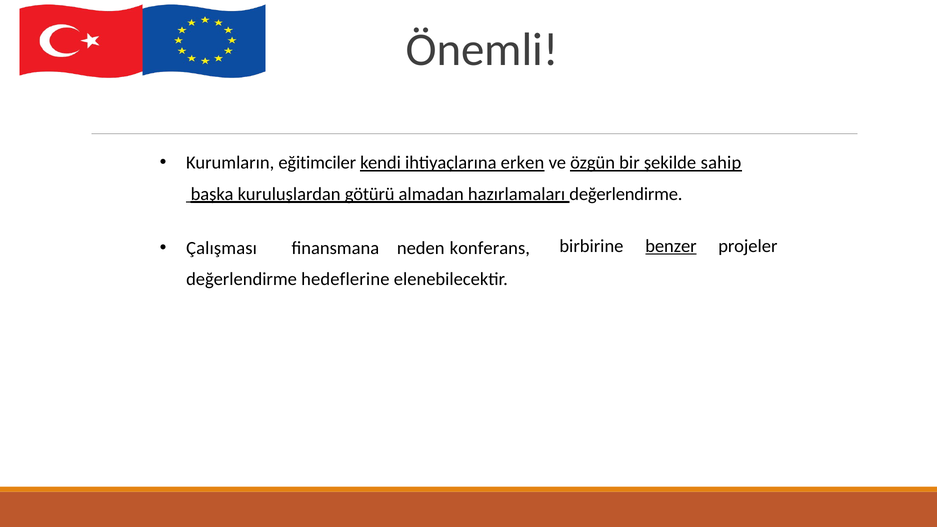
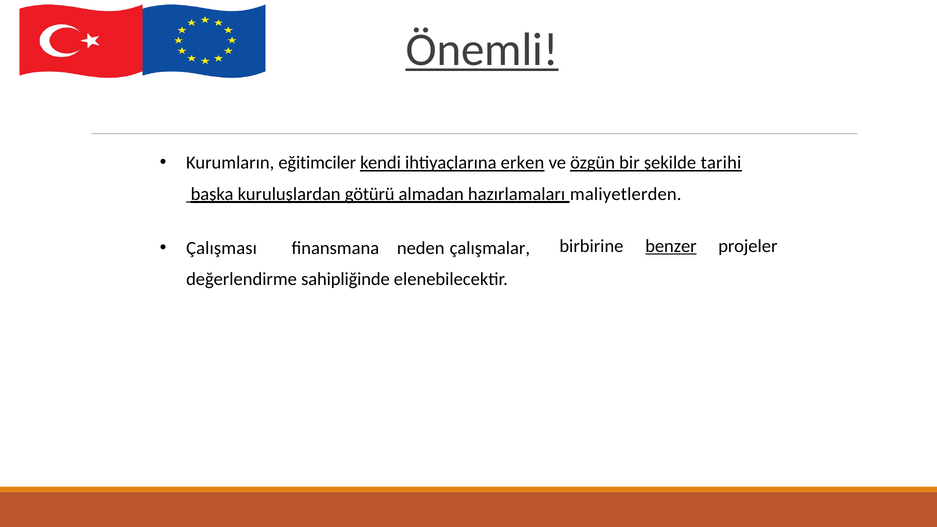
Önemli underline: none -> present (482, 50)
sahip: sahip -> tarihi (721, 163)
hazırlamaları değerlendirme: değerlendirme -> maliyetlerden (626, 194)
konferans: konferans -> çalışmalar (490, 248)
hedeflerine: hedeflerine -> sahipliğinde (345, 279)
